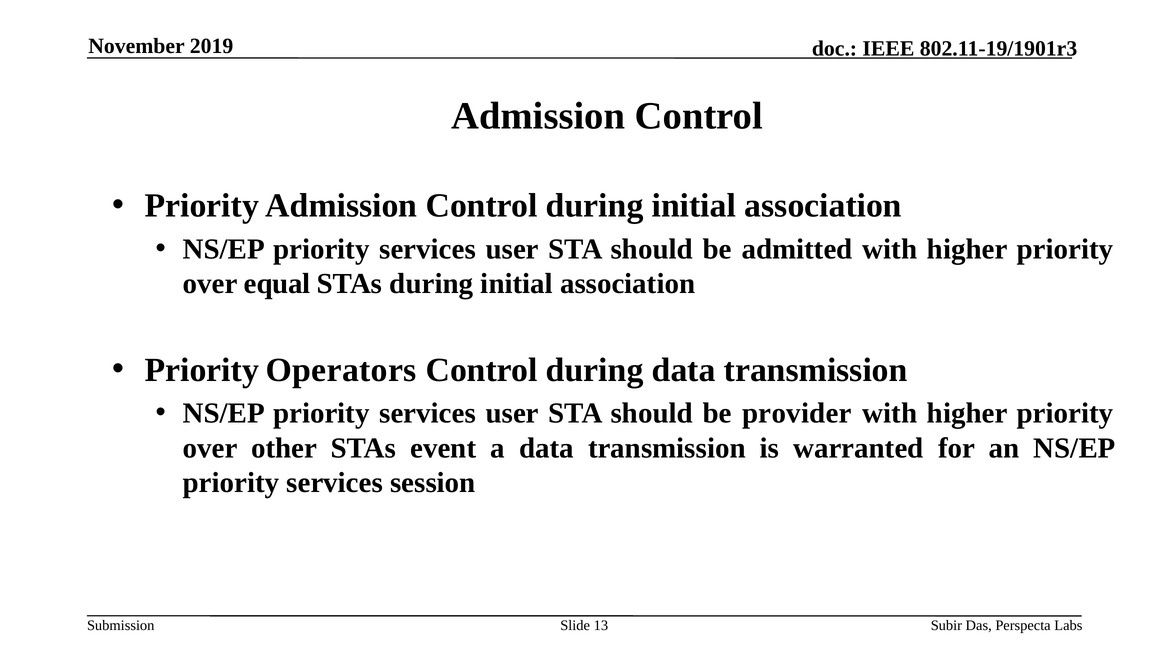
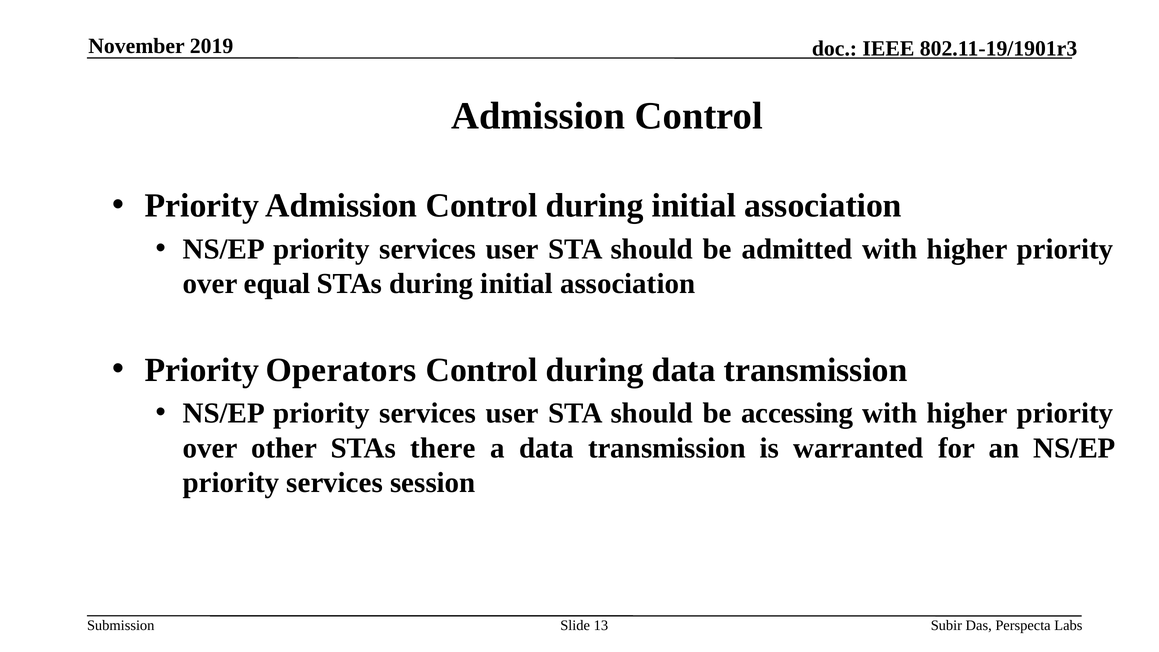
provider: provider -> accessing (797, 413)
event: event -> there (443, 448)
